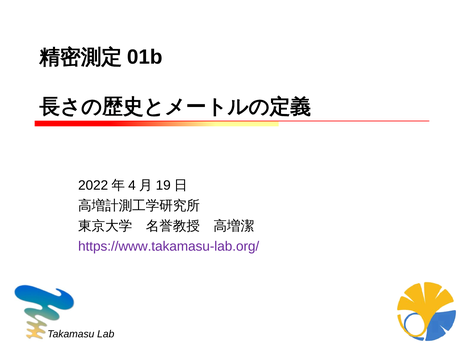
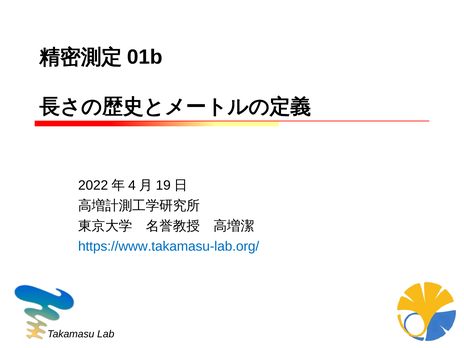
https://www.takamasu-lab.org/ colour: purple -> blue (169, 246)
